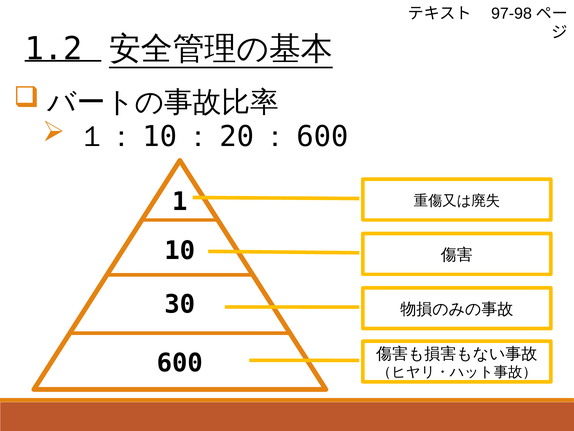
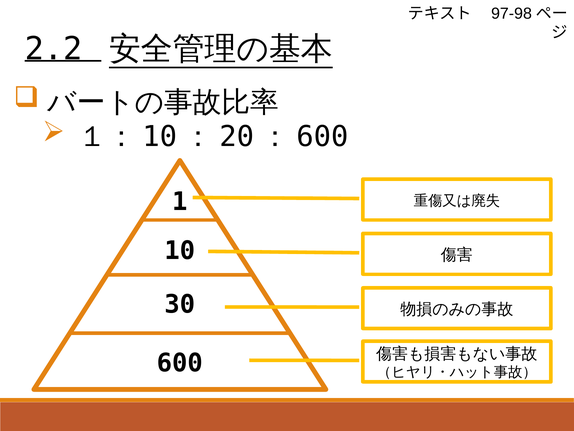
1.2: 1.2 -> 2.2 (54, 49)
